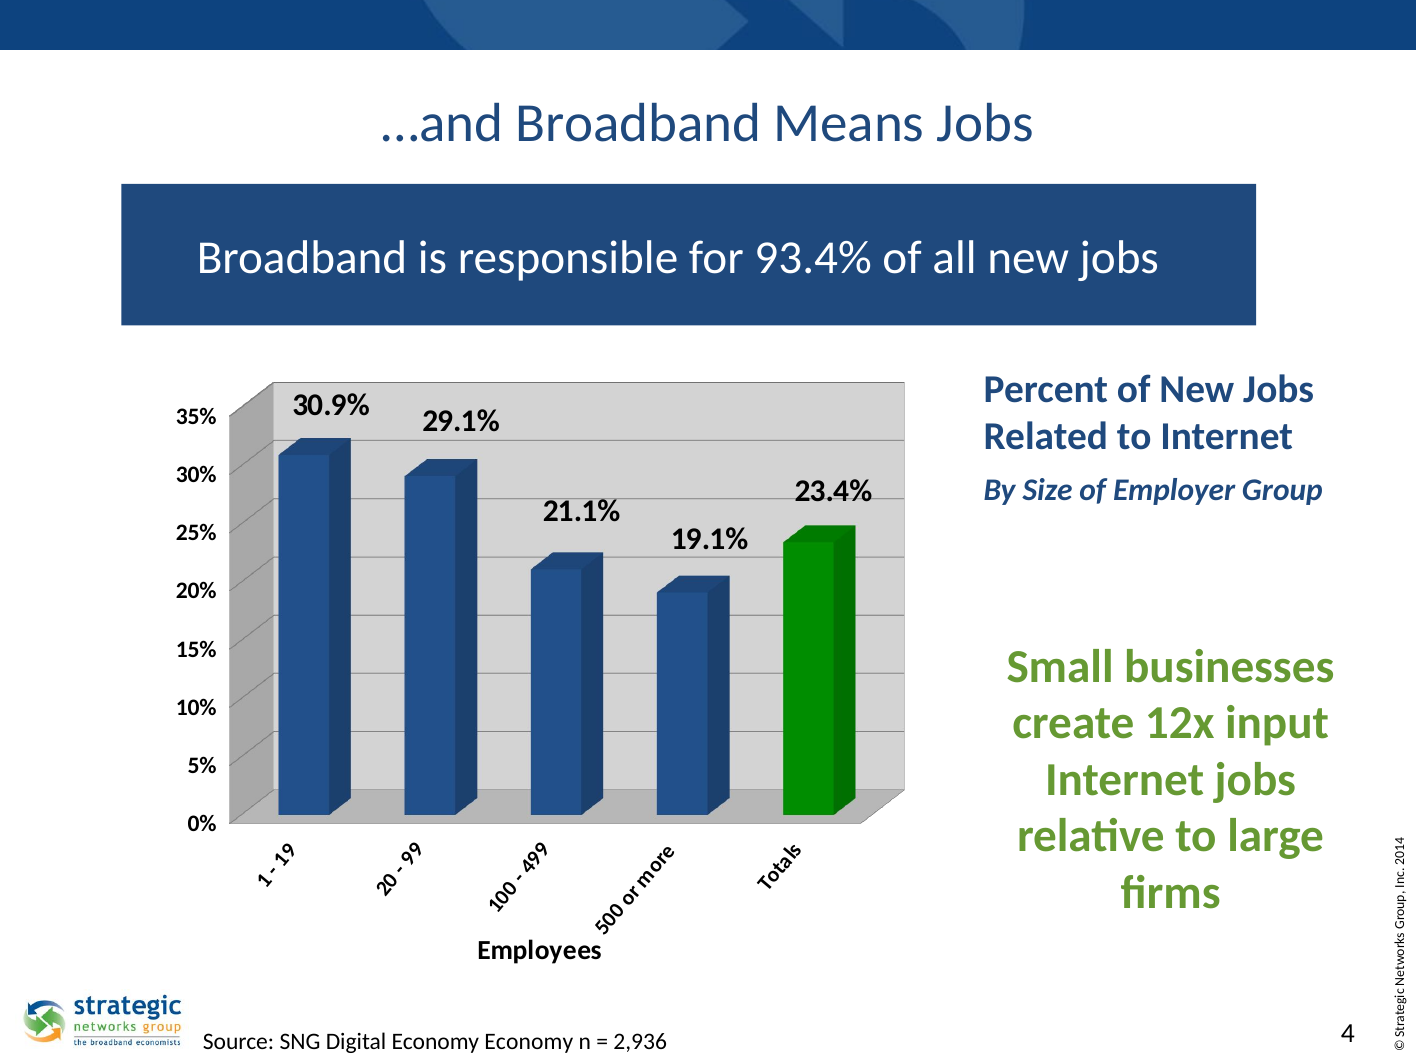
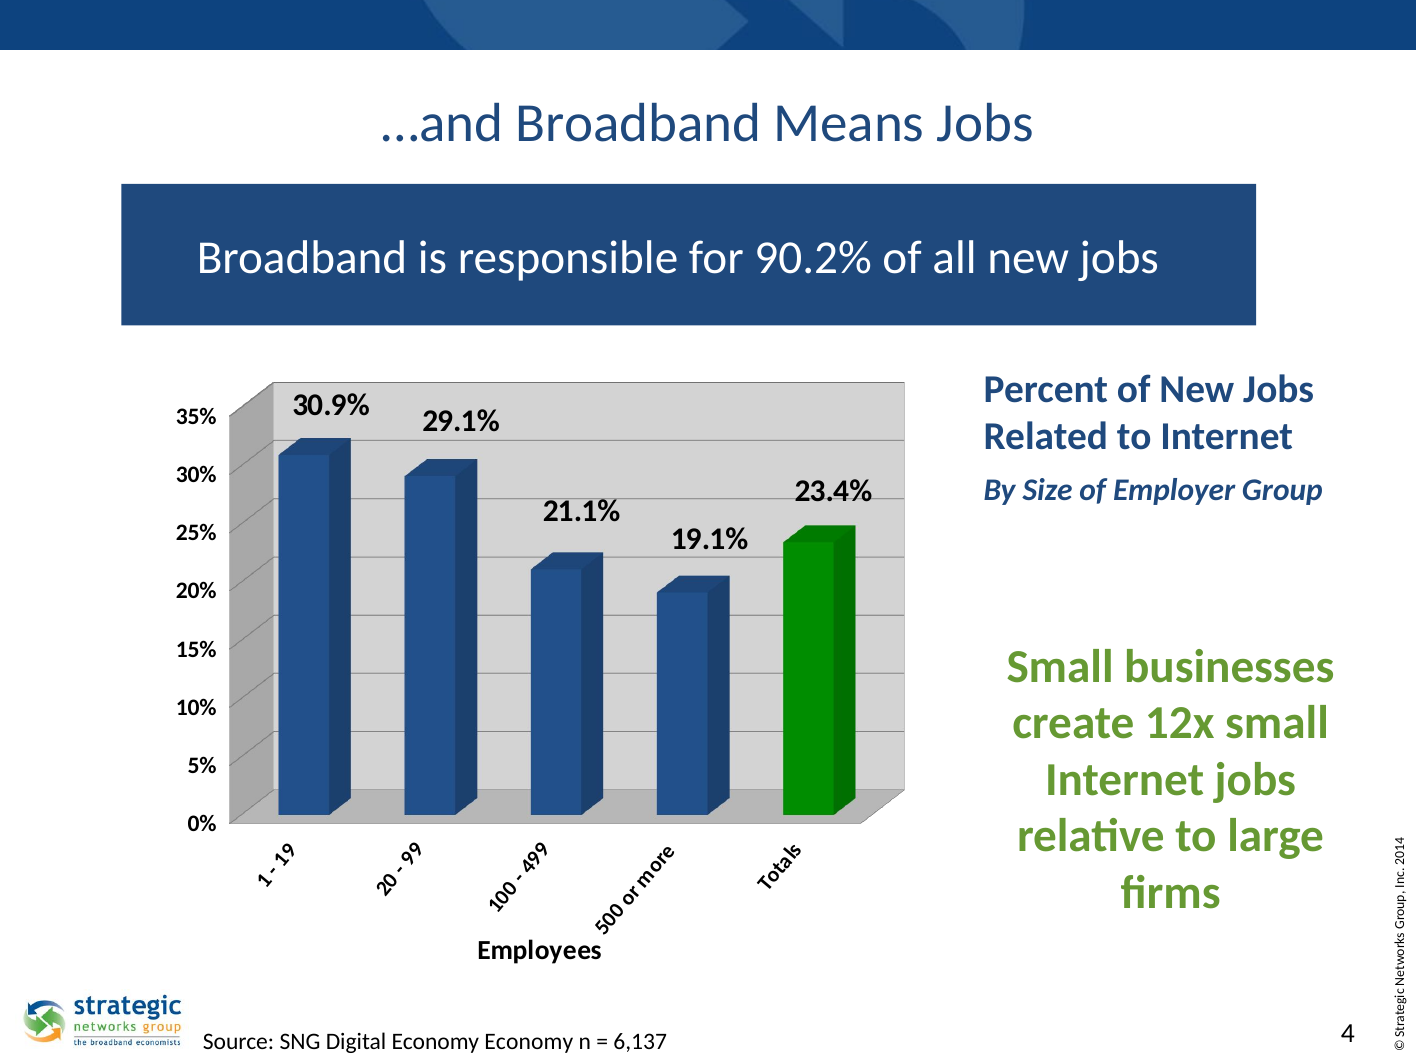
93.4%: 93.4% -> 90.2% (813, 258)
12x input: input -> small (1277, 723)
2,936: 2,936 -> 6,137 (640, 1041)
